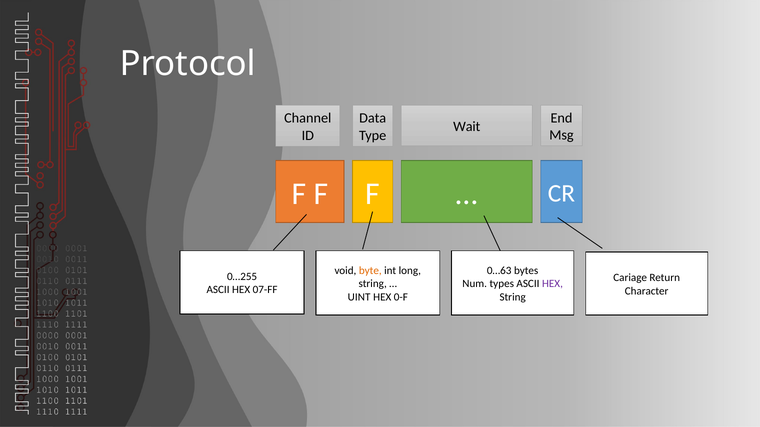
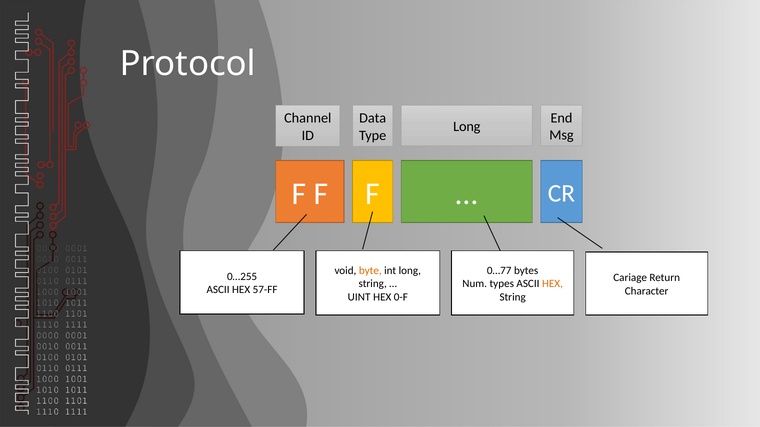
Wait: Wait -> Long (467, 127)
0…63: 0…63 -> 0…77 (499, 271)
HEX colour: purple -> orange (552, 284)
07-FF: 07-FF -> 57-FF (265, 290)
